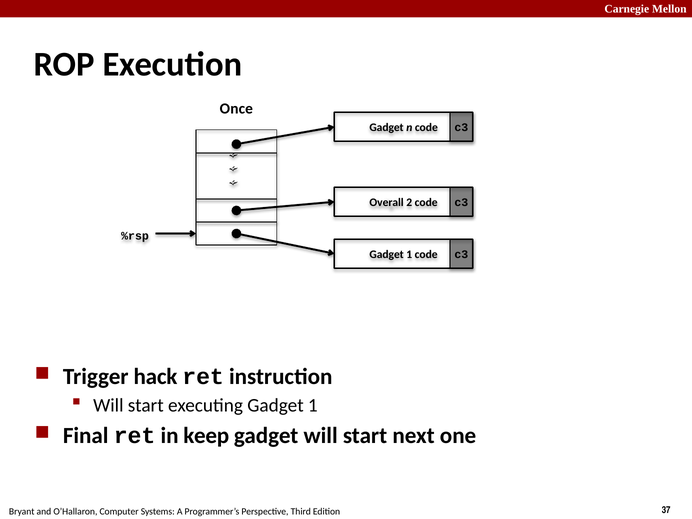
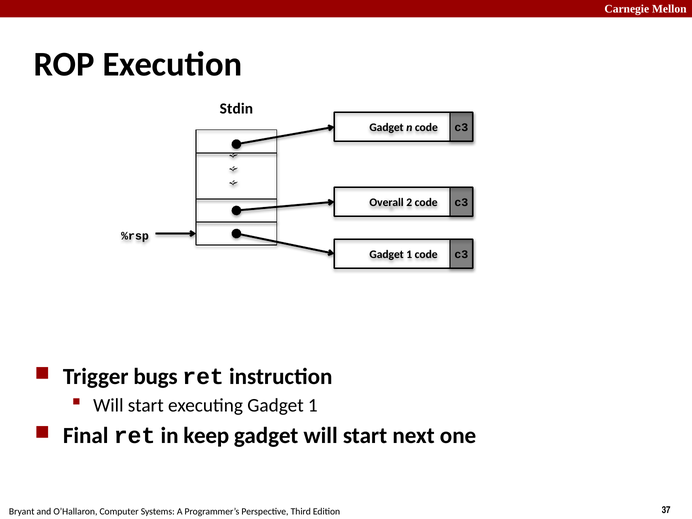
Once: Once -> Stdin (236, 109)
hack: hack -> bugs (155, 376)
